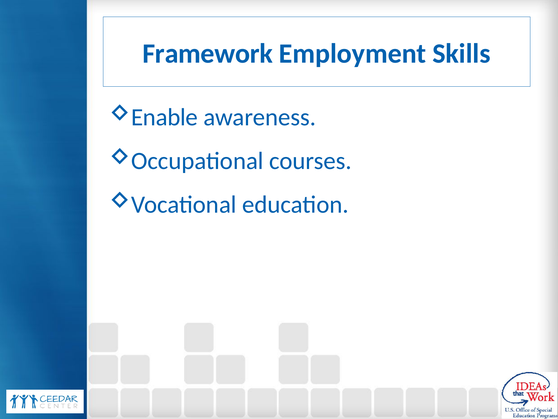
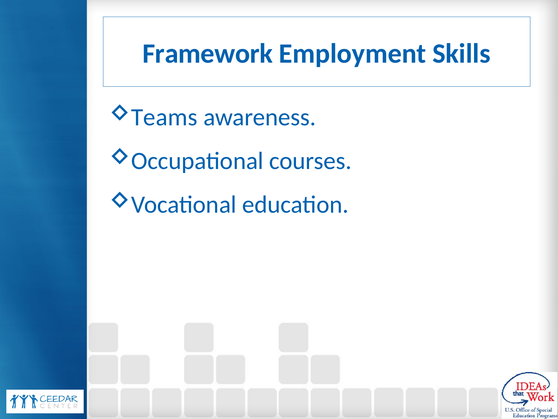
Enable: Enable -> Teams (164, 117)
